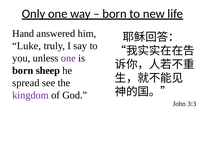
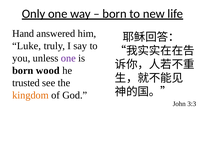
sheep: sheep -> wood (48, 70)
spread: spread -> trusted (26, 83)
kingdom colour: purple -> orange (31, 95)
